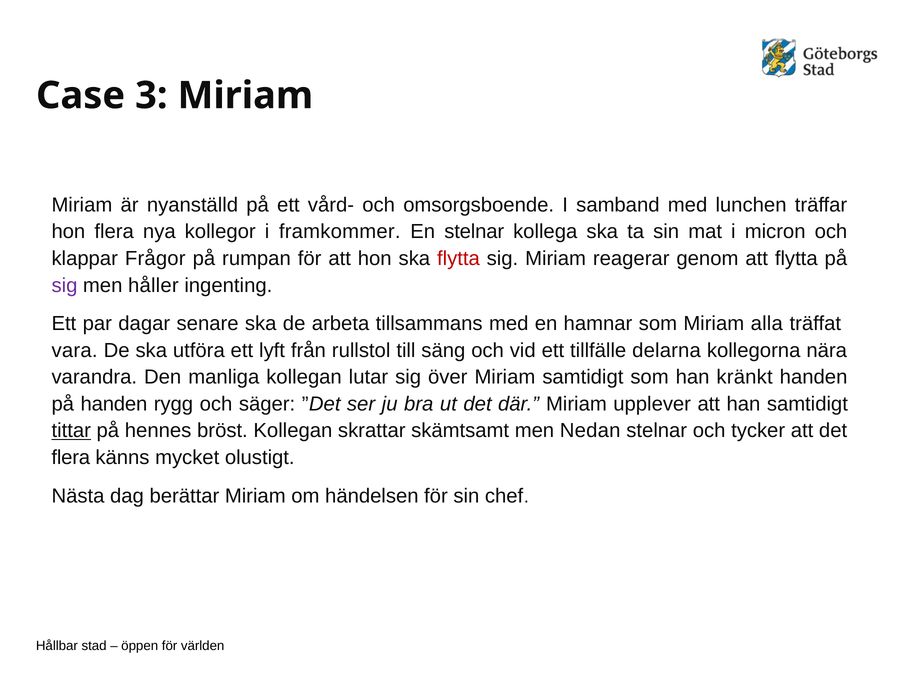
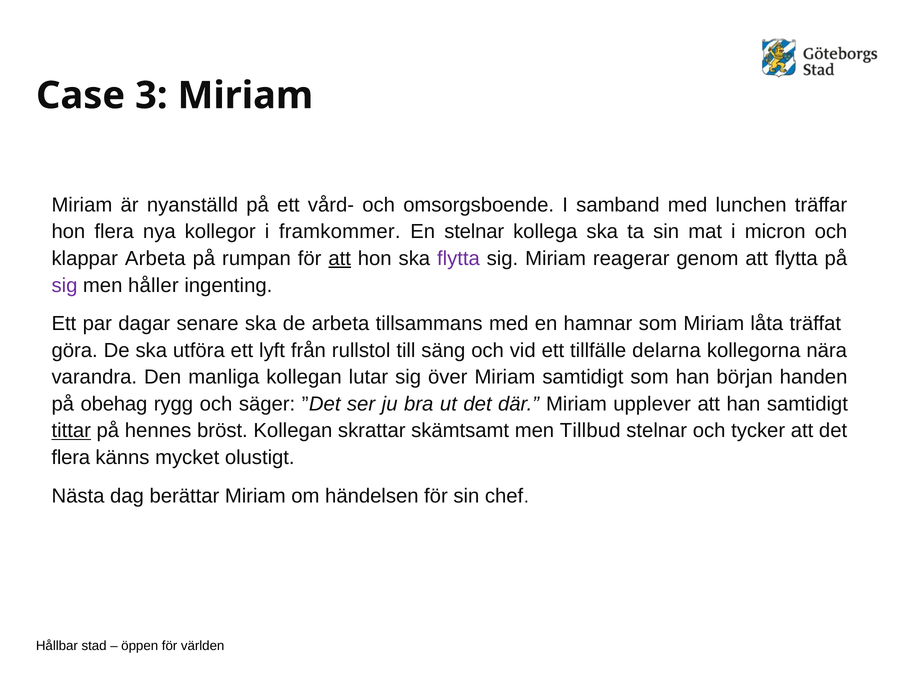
klappar Frågor: Frågor -> Arbeta (155, 259)
att underline: none -> present (340, 259)
flytta colour: red -> purple (458, 259)
alla: alla -> låta (767, 324)
vara: vara -> göra (75, 351)
kränkt: kränkt -> början (745, 377)
på handen: handen -> obehag (114, 404)
Nedan: Nedan -> Tillbud (590, 431)
